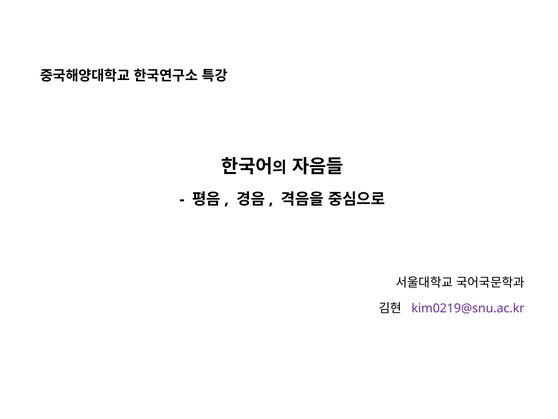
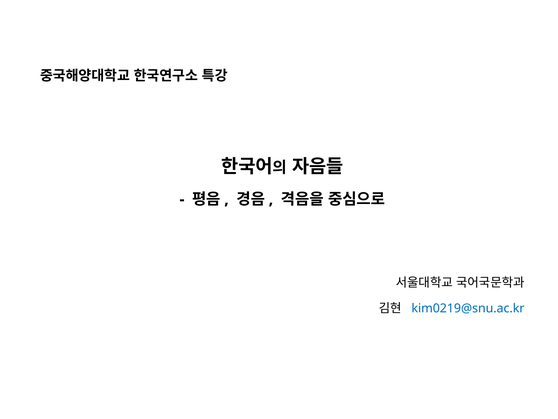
kim0219@snu.ac.kr colour: purple -> blue (468, 308)
